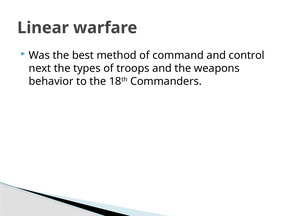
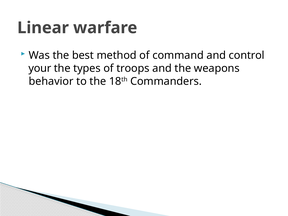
next: next -> your (40, 68)
